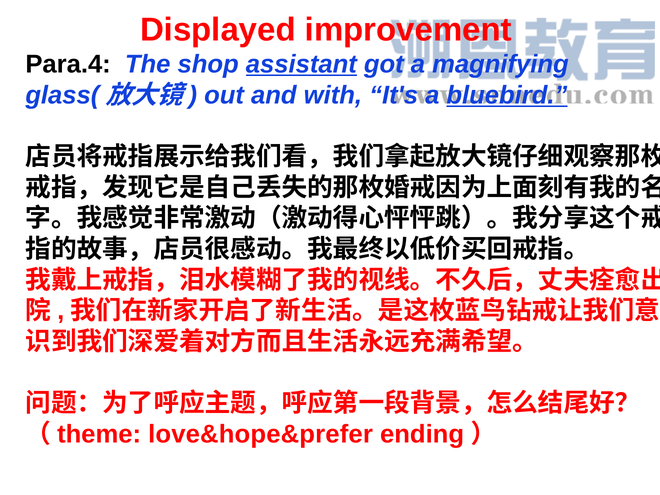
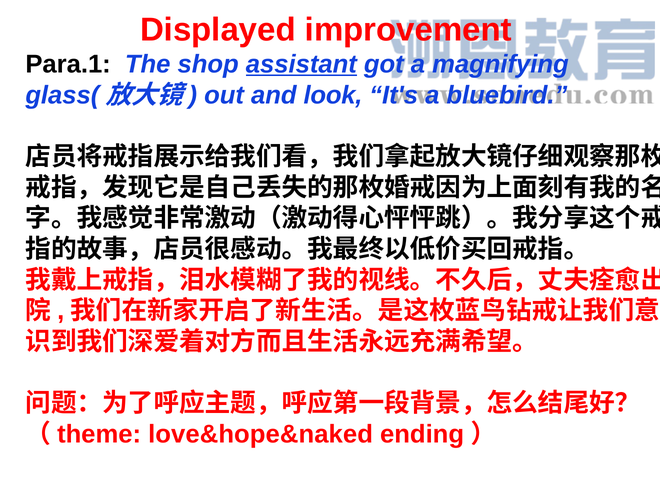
Para.4: Para.4 -> Para.1 (68, 64)
with: with -> look (333, 95)
bluebird underline: present -> none (507, 95)
love&hope&prefer: love&hope&prefer -> love&hope&naked (261, 434)
